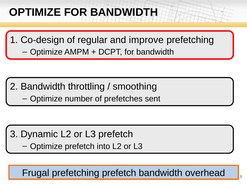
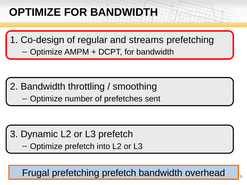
improve: improve -> streams (146, 40)
